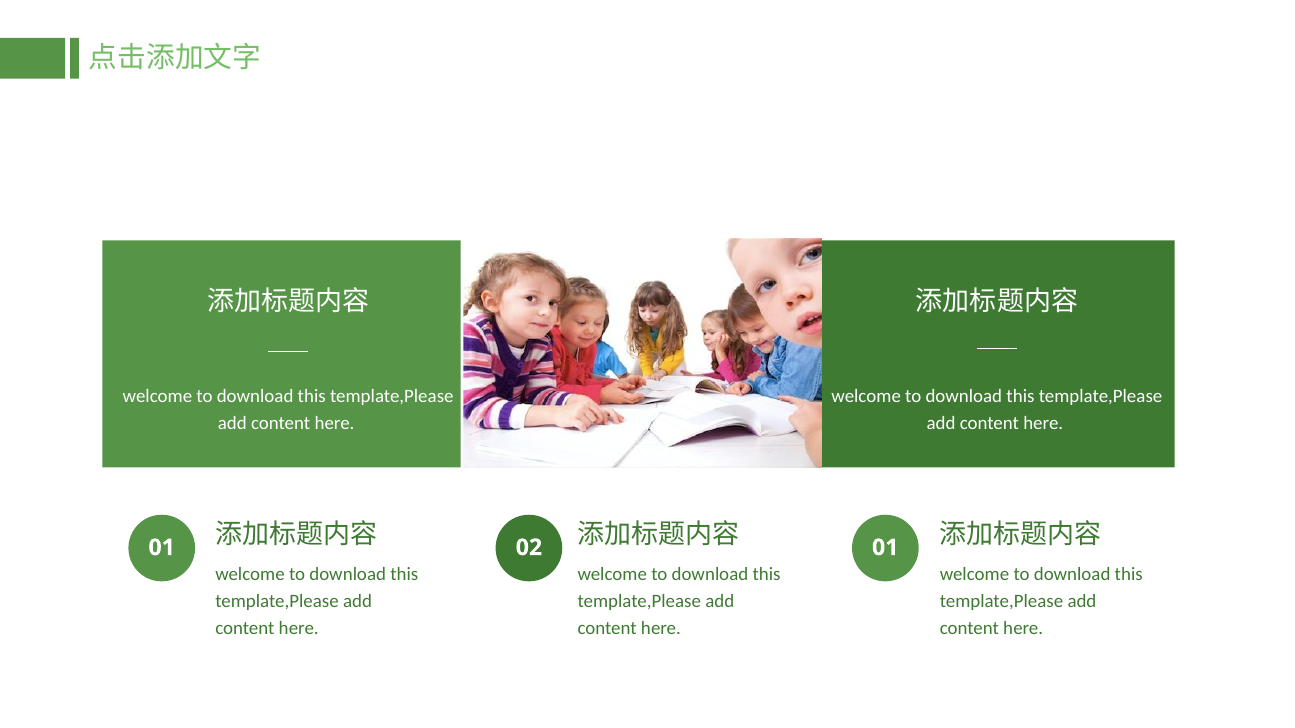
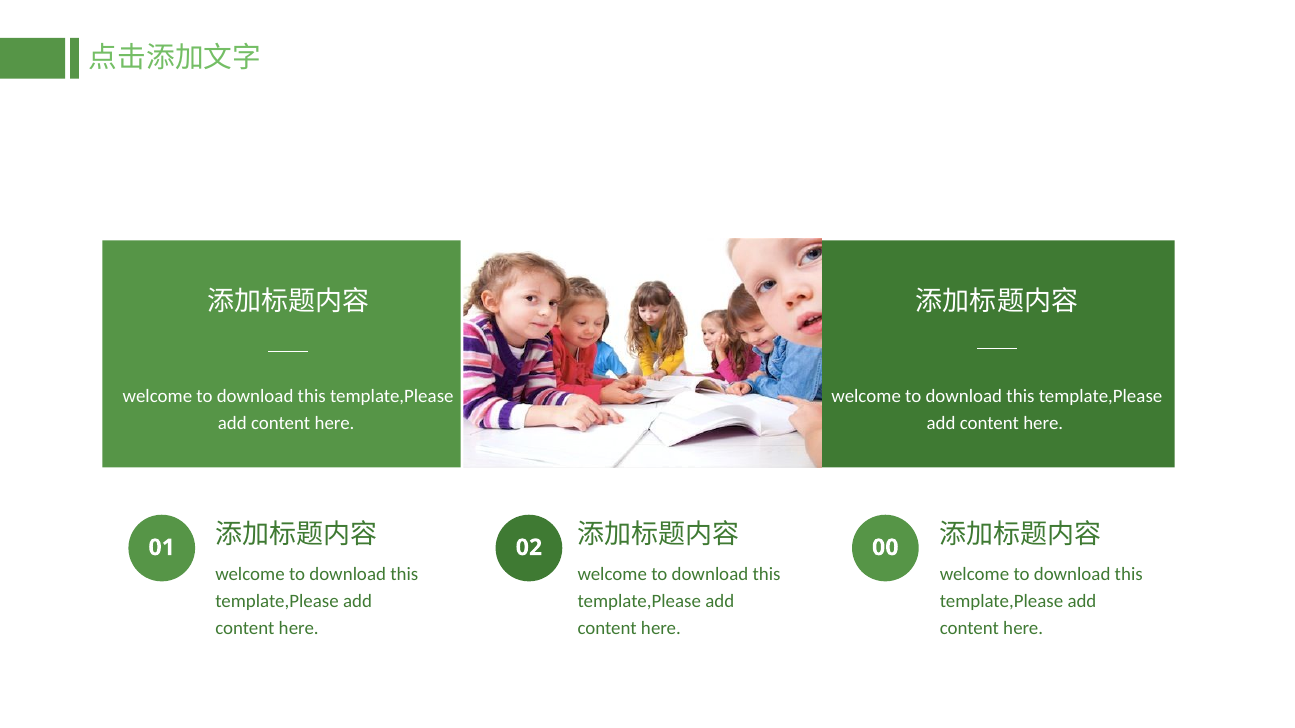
02 01: 01 -> 00 (885, 548)
